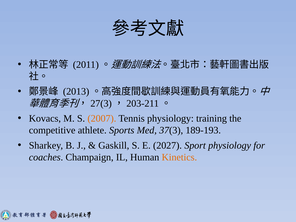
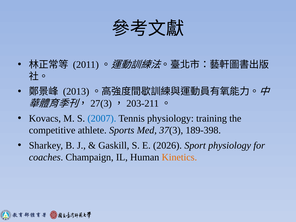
2007 colour: orange -> blue (102, 118)
189-193: 189-193 -> 189-398 (203, 130)
2027: 2027 -> 2026 (167, 145)
